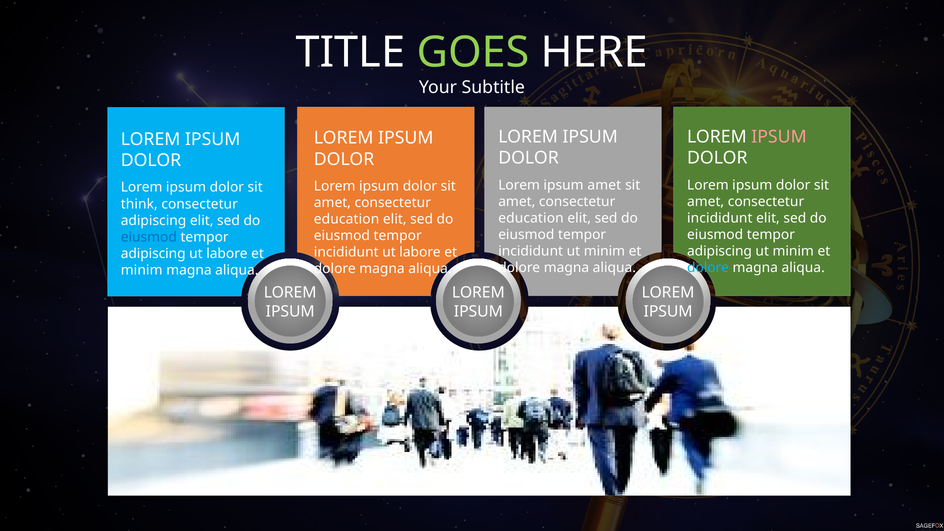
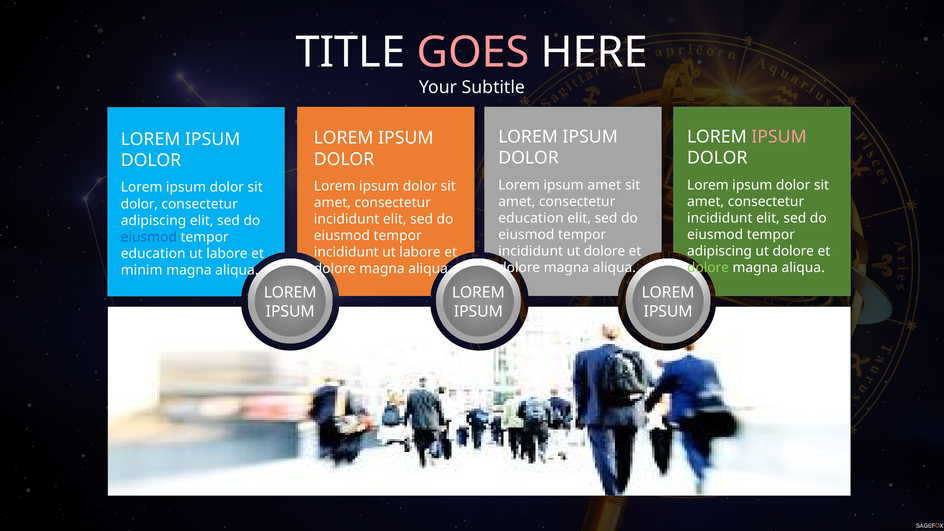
GOES colour: light green -> pink (473, 52)
think: think -> dolor (139, 204)
education: education -> incididunt (347, 219)
incididunt ut minim: minim -> dolore (605, 251)
minim: minim -> dolore (793, 251)
adipiscing: adipiscing -> education (153, 254)
dolore colour: light blue -> light green (708, 268)
